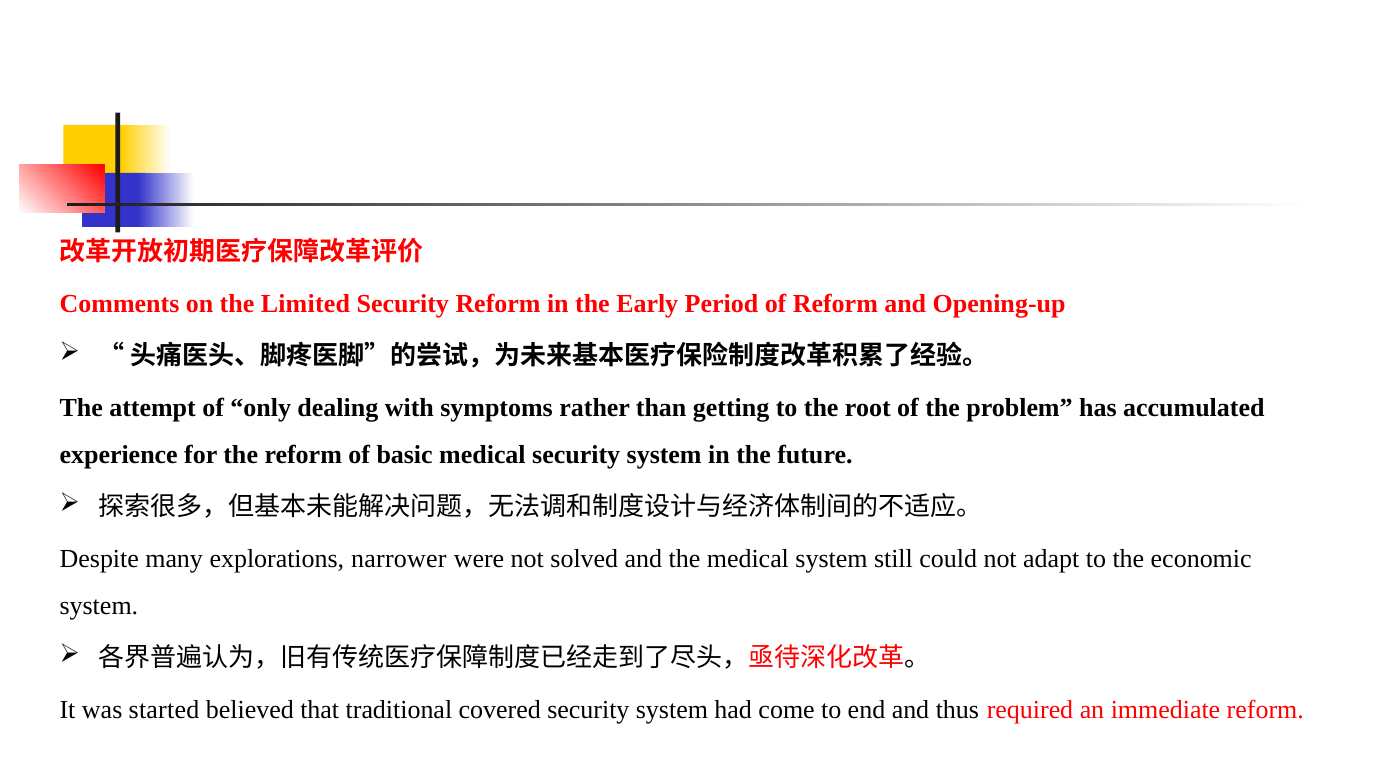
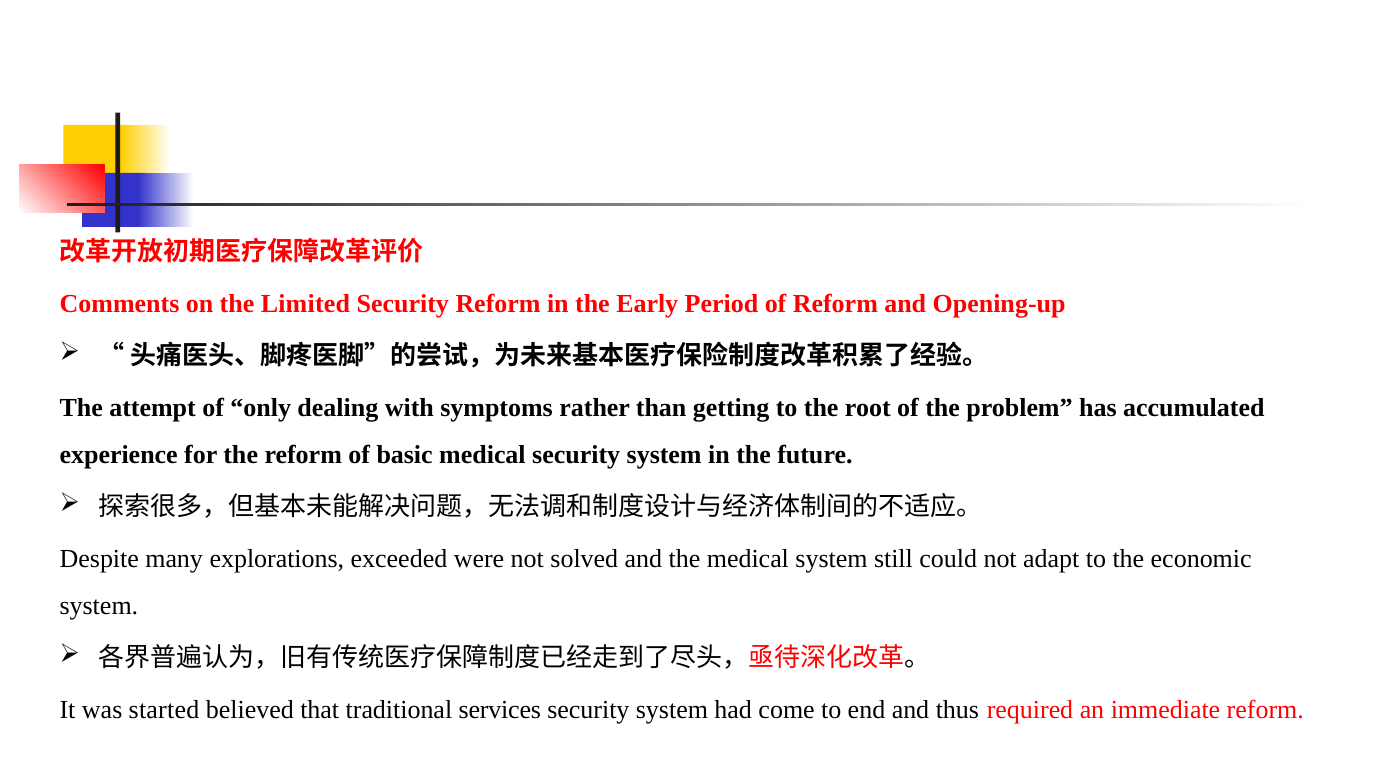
narrower: narrower -> exceeded (399, 559)
covered: covered -> services (500, 710)
